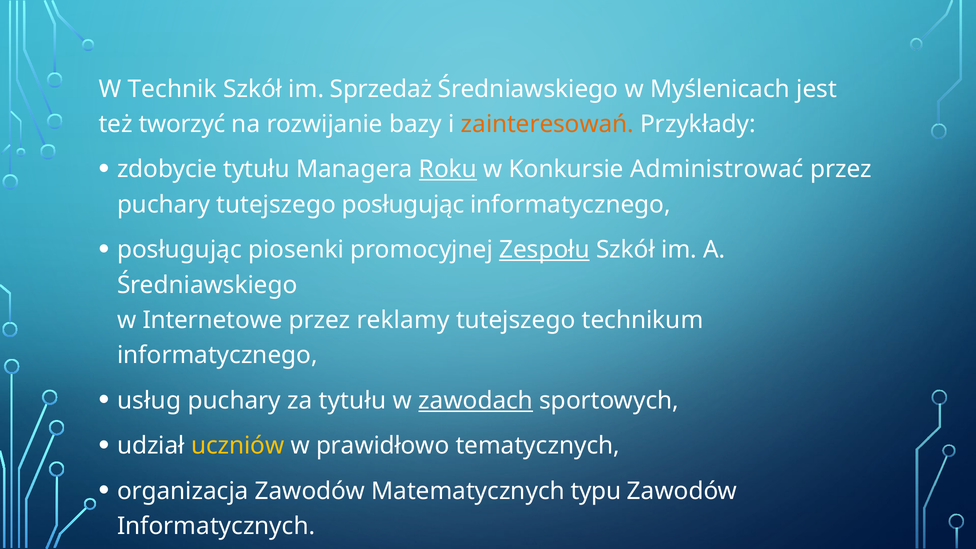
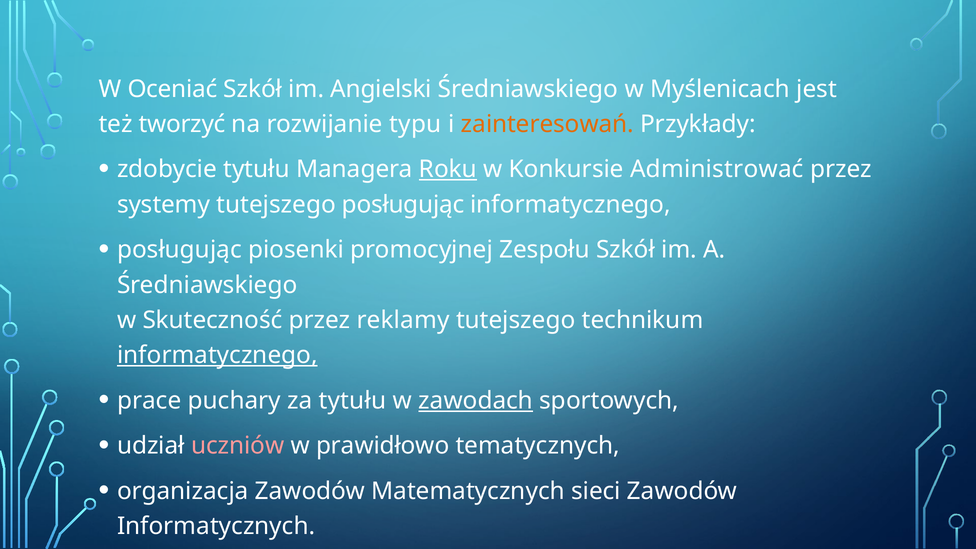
Technik: Technik -> Oceniać (172, 89)
Sprzedaż: Sprzedaż -> Angielski (381, 89)
bazy: bazy -> typu (415, 124)
puchary: puchary -> systemy (164, 205)
Zespołu underline: present -> none (544, 250)
Internetowe: Internetowe -> Skuteczność (212, 320)
informatycznego underline: none -> present (217, 355)
usług: usług -> prace (149, 401)
uczniów colour: yellow -> pink (238, 446)
typu: typu -> sieci (596, 491)
